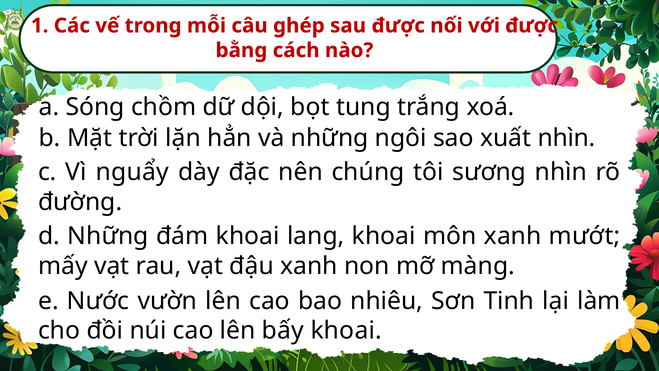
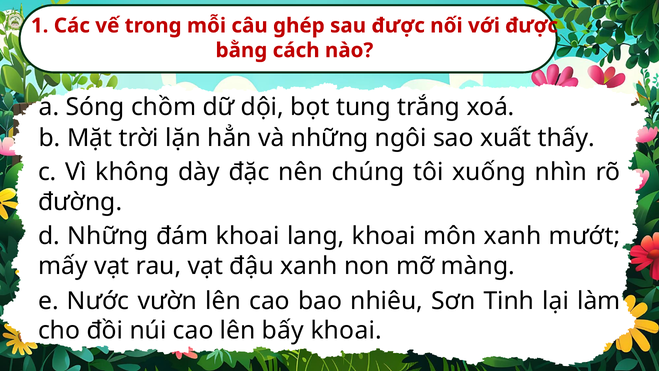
xuất nhìn: nhìn -> thấy (566, 138)
nguẩy: nguẩy -> không (132, 172)
sương: sương -> xuống (489, 172)
